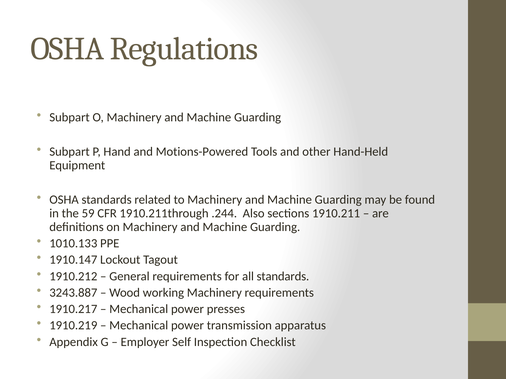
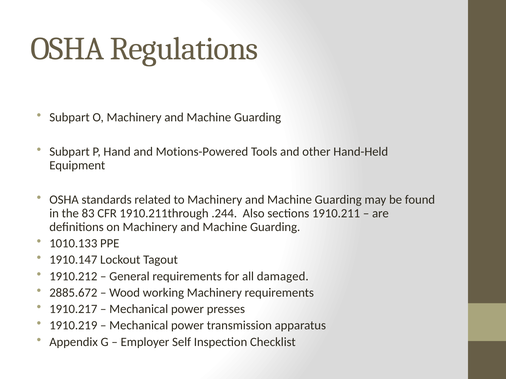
59: 59 -> 83 (88, 214)
all standards: standards -> damaged (283, 277)
3243.887: 3243.887 -> 2885.672 (73, 293)
